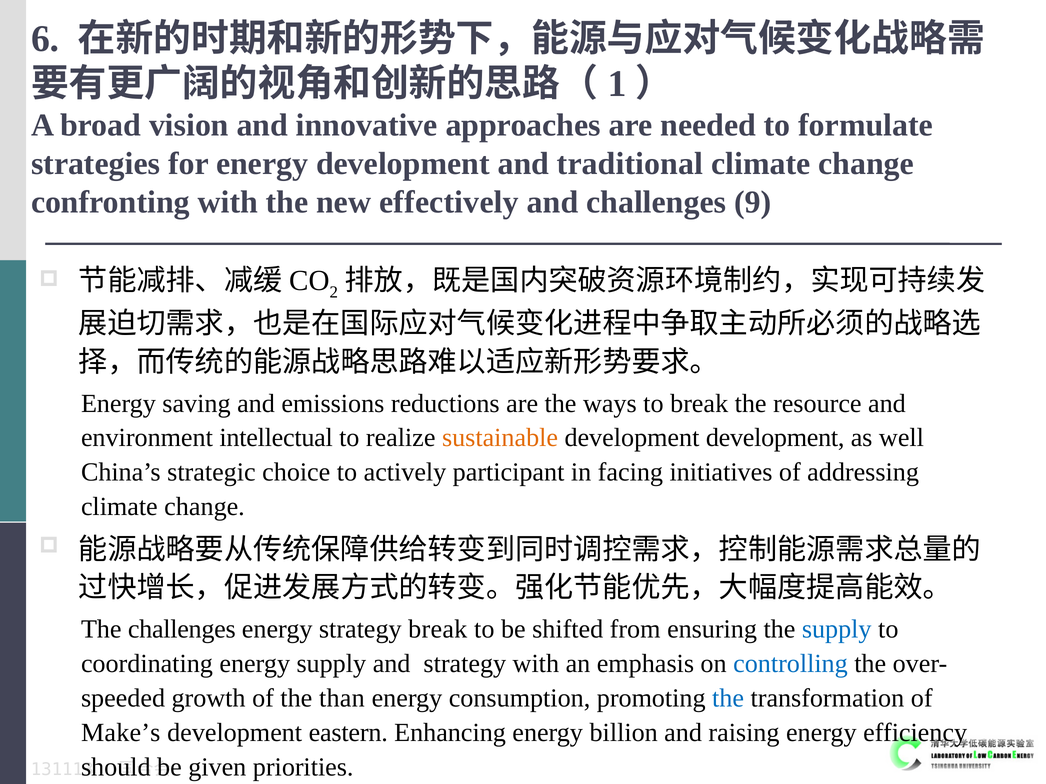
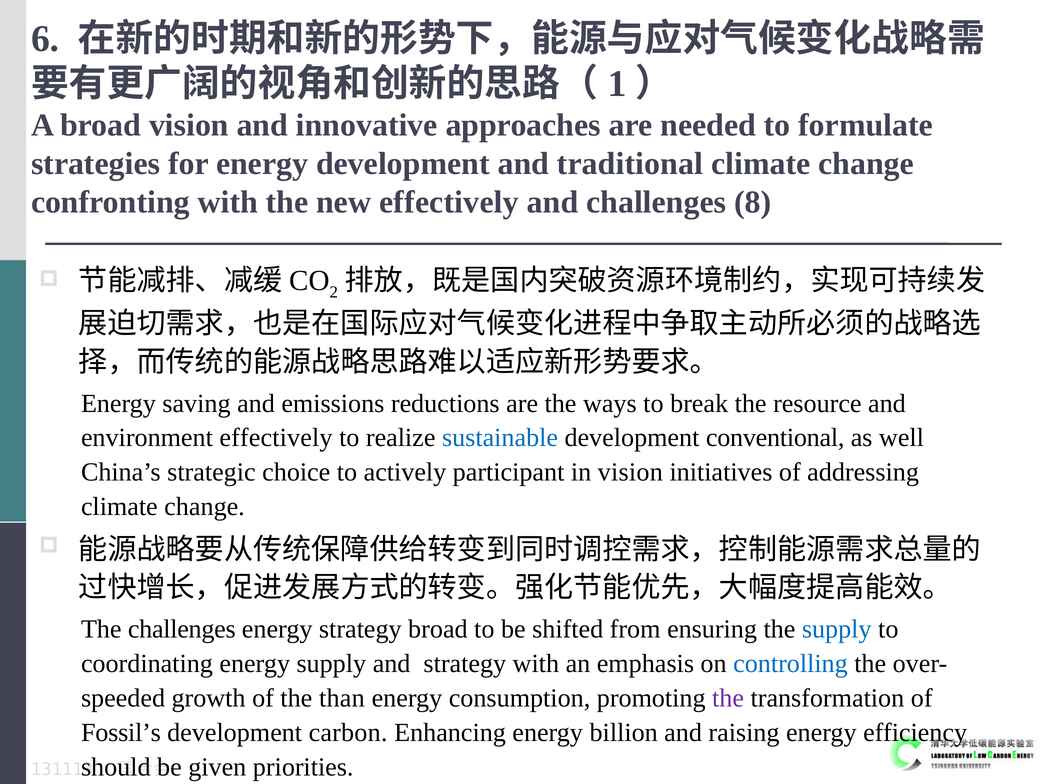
9: 9 -> 8 (753, 202)
environment intellectual: intellectual -> effectively (276, 438)
sustainable colour: orange -> blue (500, 438)
development development: development -> conventional (775, 438)
in facing: facing -> vision (630, 473)
strategy break: break -> broad (438, 629)
the colour: blue -> purple (728, 698)
Make’s: Make’s -> Fossil’s (121, 733)
eastern: eastern -> carbon (348, 733)
